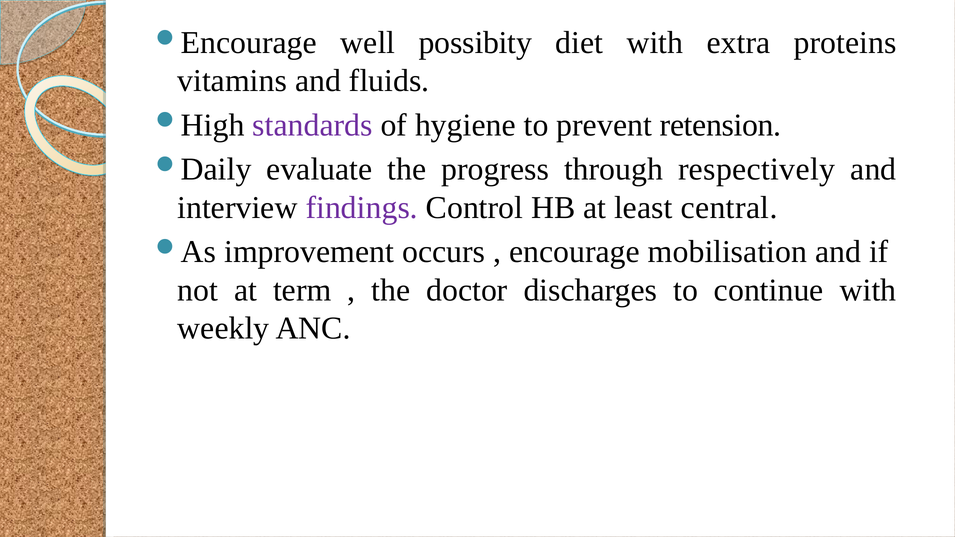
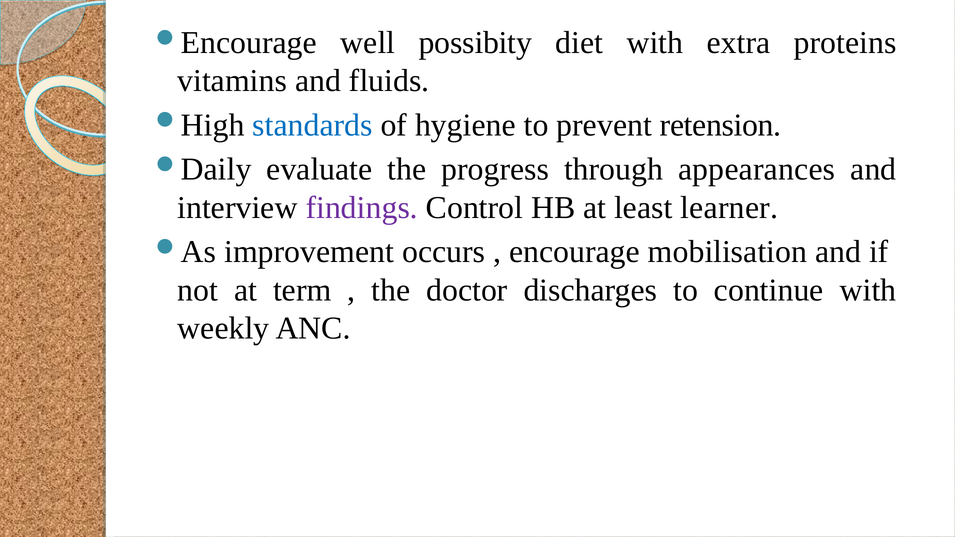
standards colour: purple -> blue (313, 125)
respectively: respectively -> appearances (757, 169)
central: central -> learner (729, 208)
